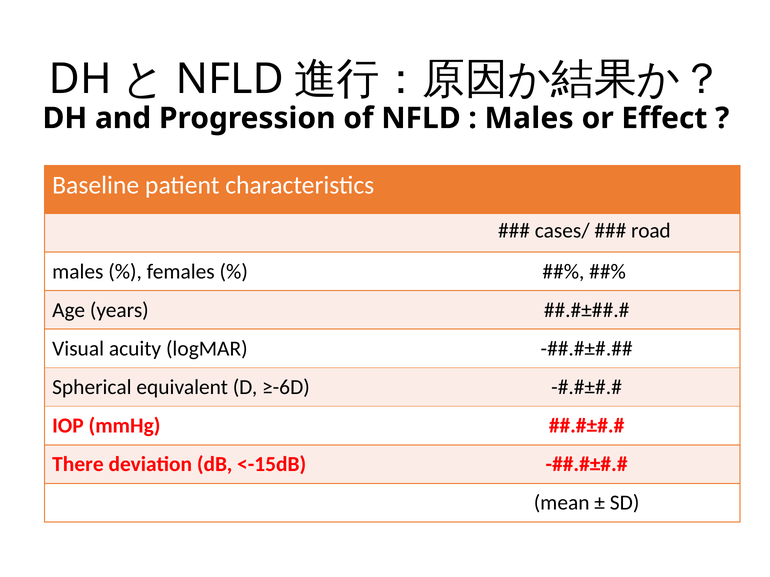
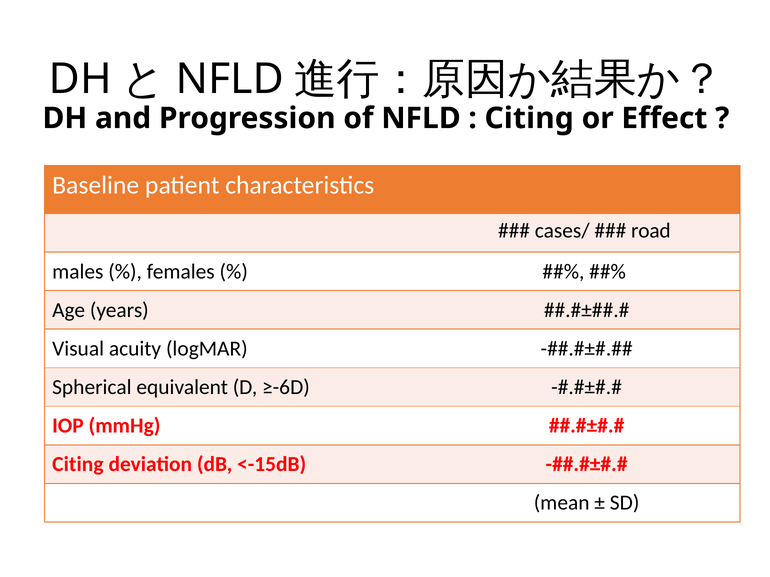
Males: Males -> Citing (529, 118)
There: There -> Citing (78, 465)
